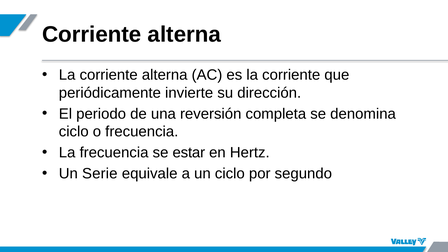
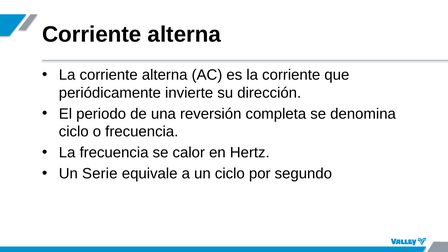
estar: estar -> calor (189, 153)
